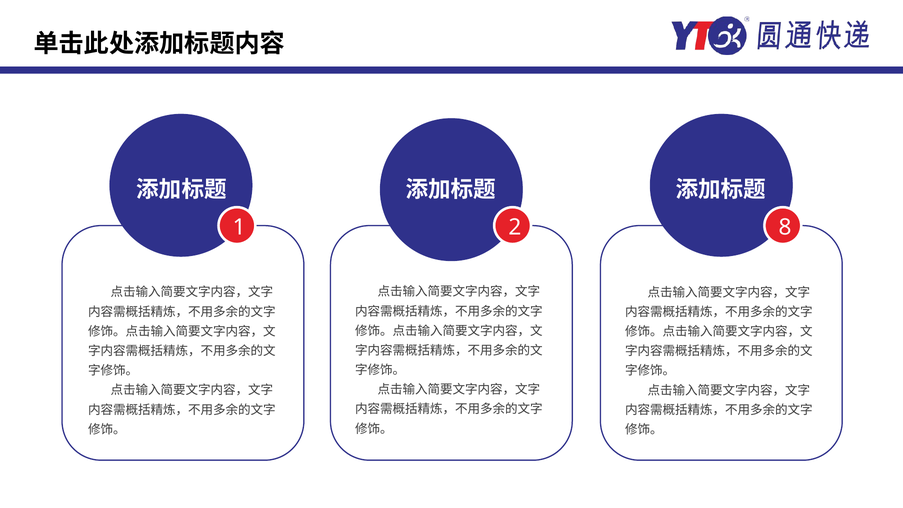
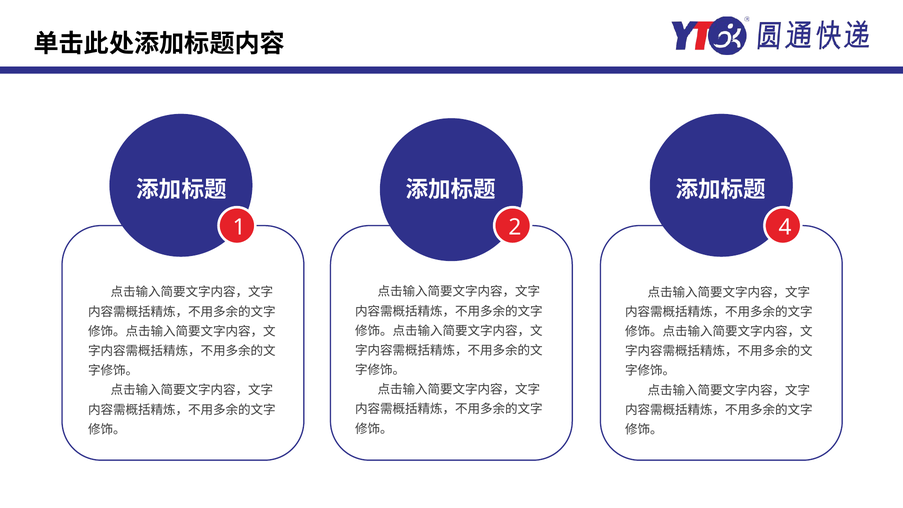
8: 8 -> 4 (785, 227)
